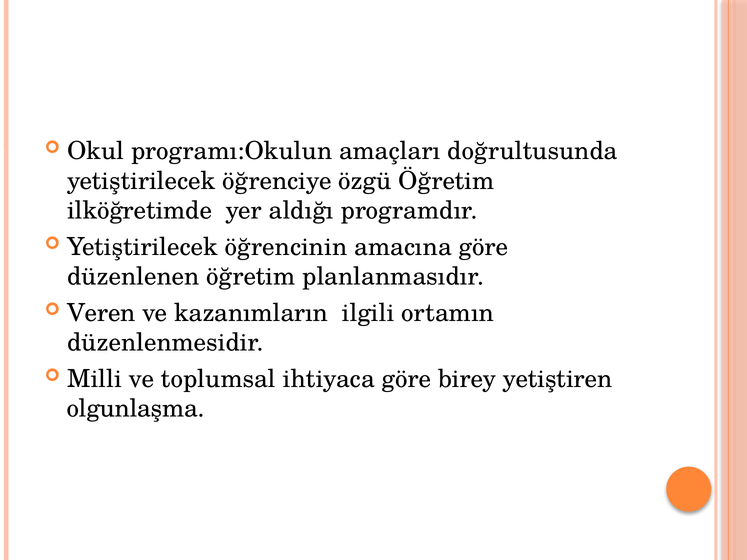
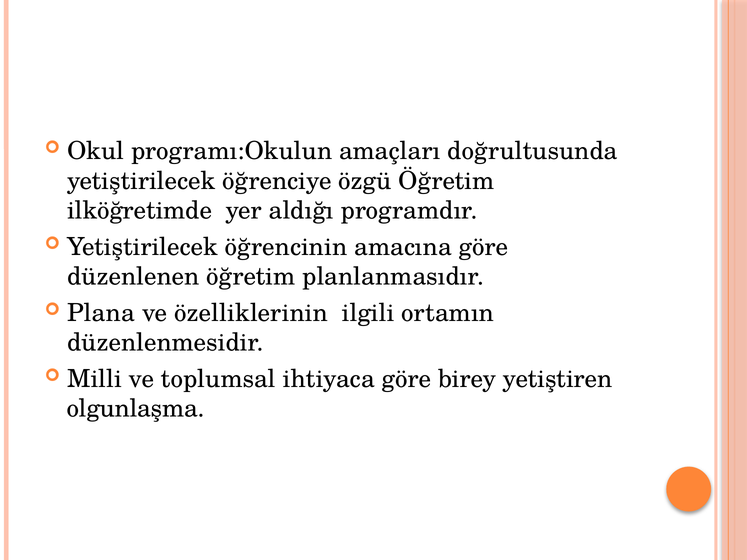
Veren: Veren -> Plana (101, 313)
kazanımların: kazanımların -> özelliklerinin (251, 313)
